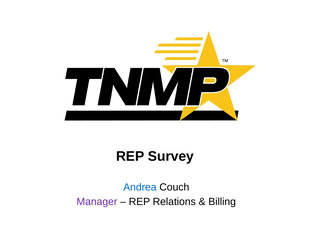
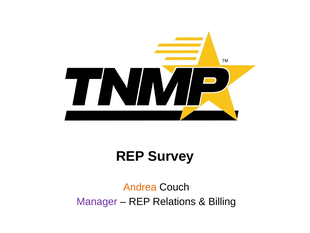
Andrea colour: blue -> orange (140, 187)
